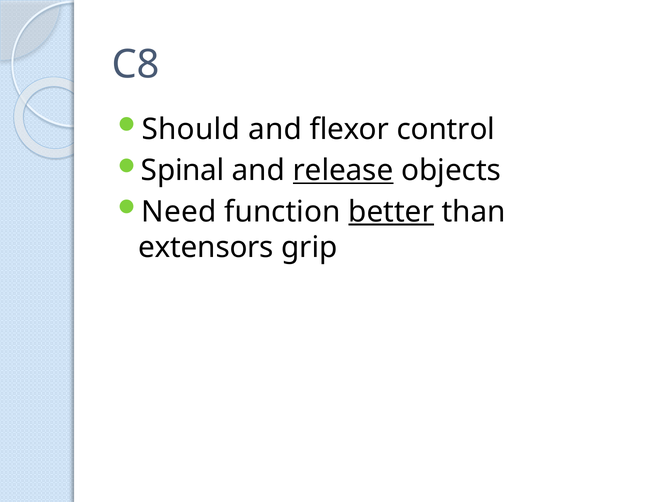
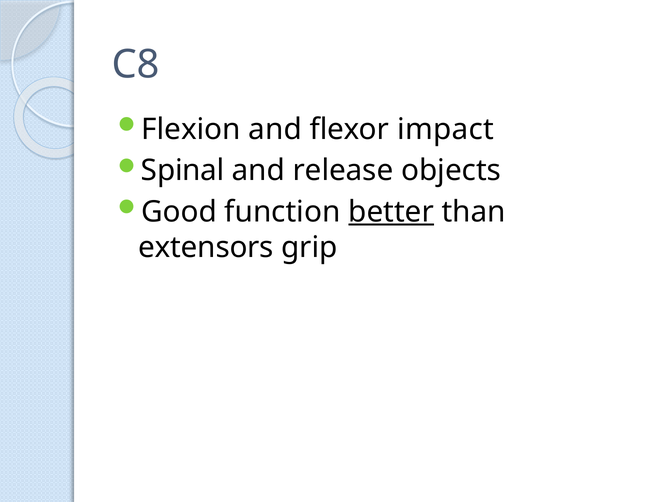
Should: Should -> Flexion (191, 129)
control: control -> impact (446, 129)
release underline: present -> none (343, 170)
Need: Need -> Good (179, 212)
